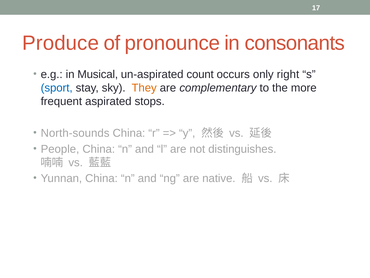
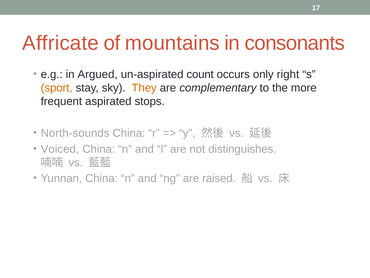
Produce: Produce -> Affricate (61, 43)
pronounce: pronounce -> mountains (172, 43)
Musical: Musical -> Argued (98, 74)
sport colour: blue -> orange (57, 88)
People: People -> Voiced (60, 149)
native: native -> raised (219, 178)
